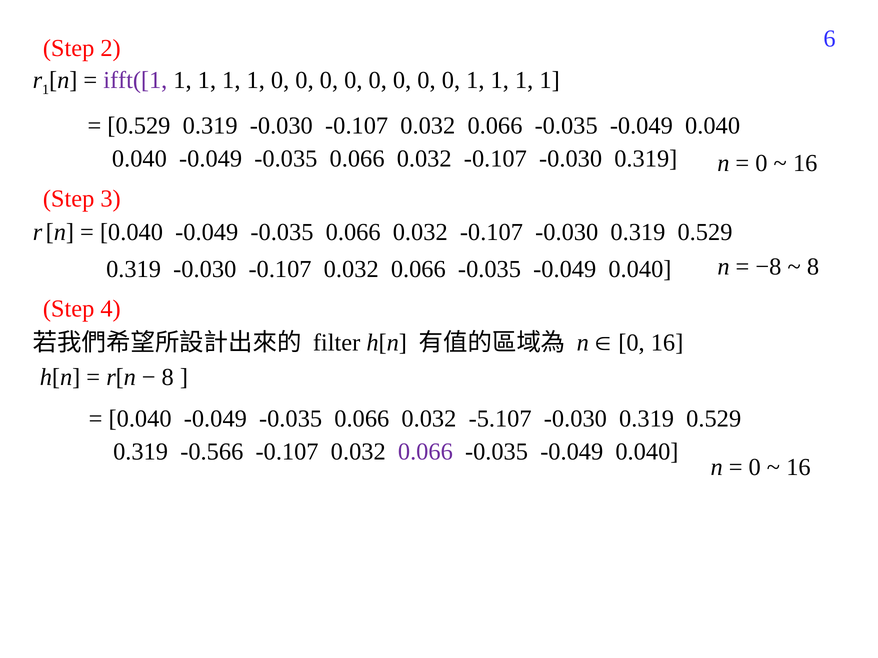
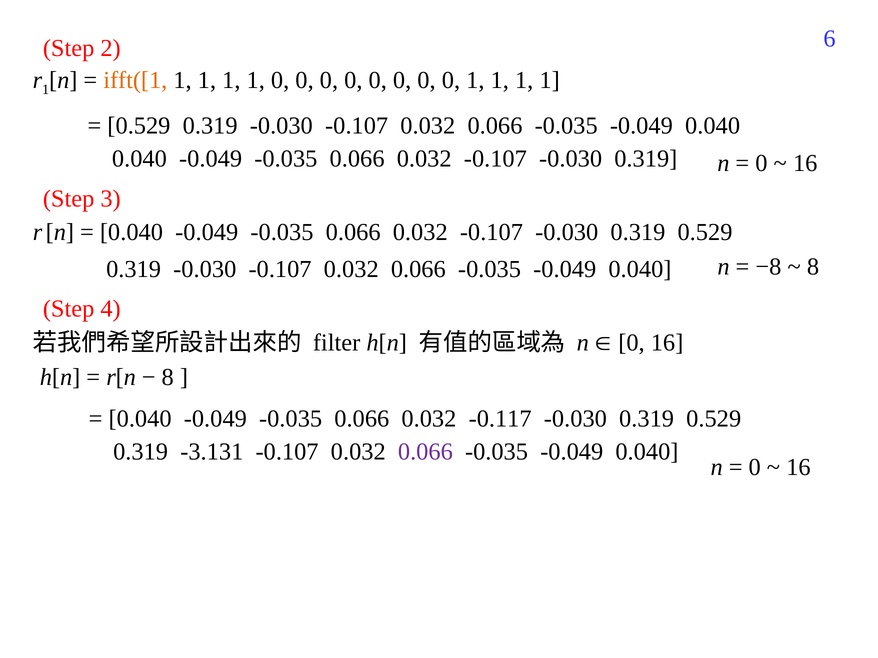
ifft([1 colour: purple -> orange (135, 80)
-5.107: -5.107 -> -0.117 (500, 419)
-0.566: -0.566 -> -3.131 (212, 452)
